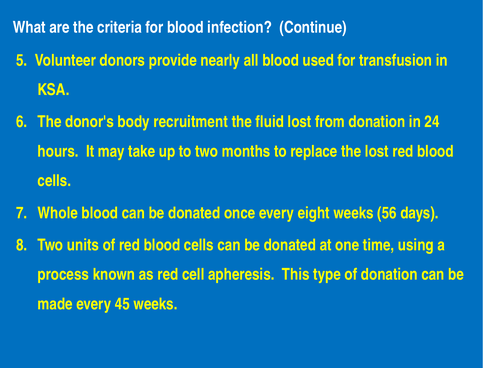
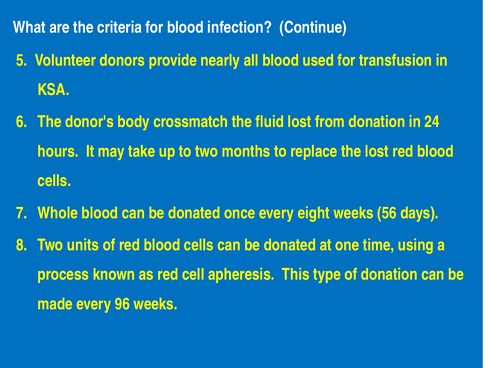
recruitment: recruitment -> crossmatch (191, 122)
45: 45 -> 96 (122, 304)
